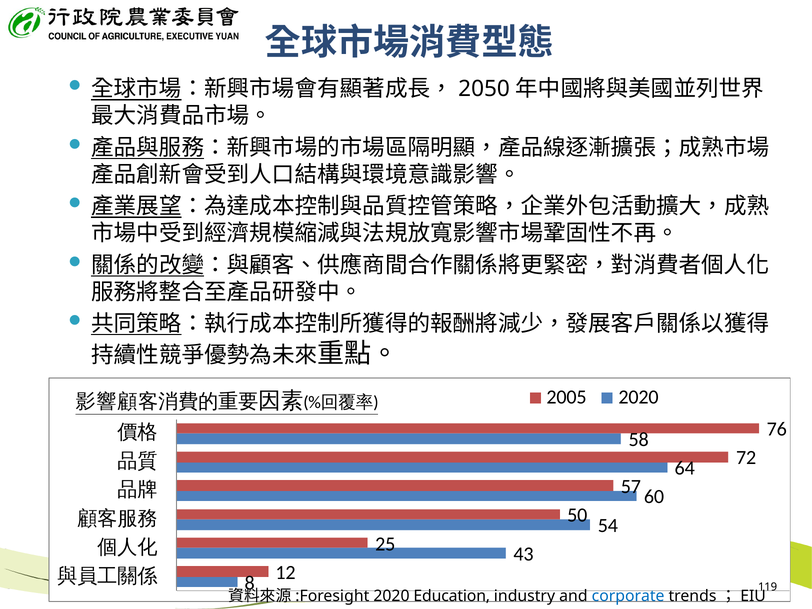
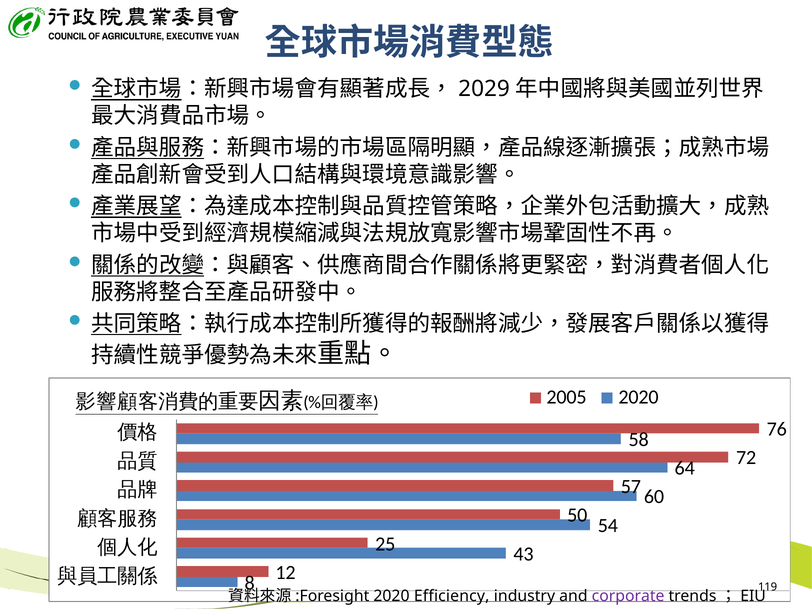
2050: 2050 -> 2029 (484, 89)
Education: Education -> Efficiency (452, 596)
corporate colour: blue -> purple (628, 596)
